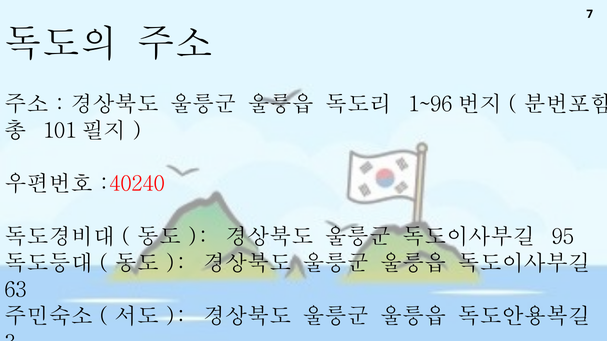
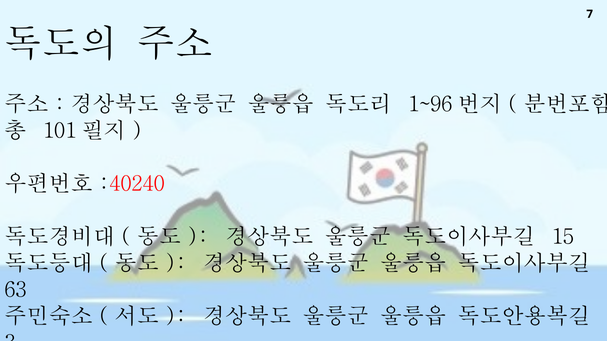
95: 95 -> 15 (563, 237)
